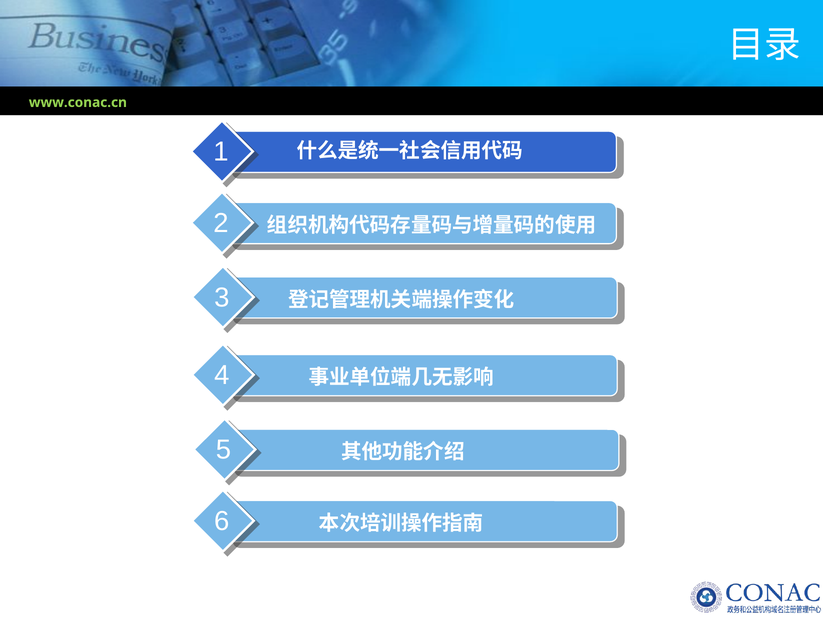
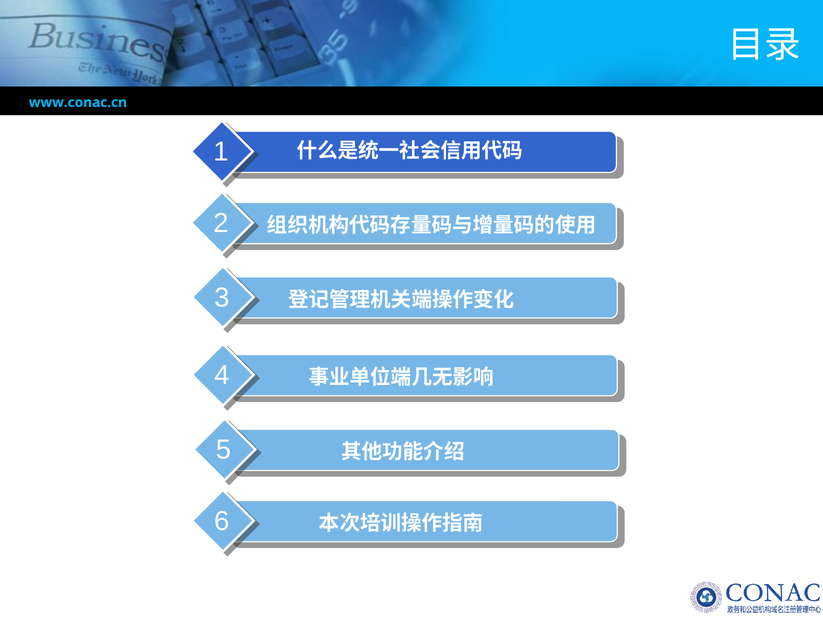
www.conac.cn colour: light green -> light blue (78, 102)
